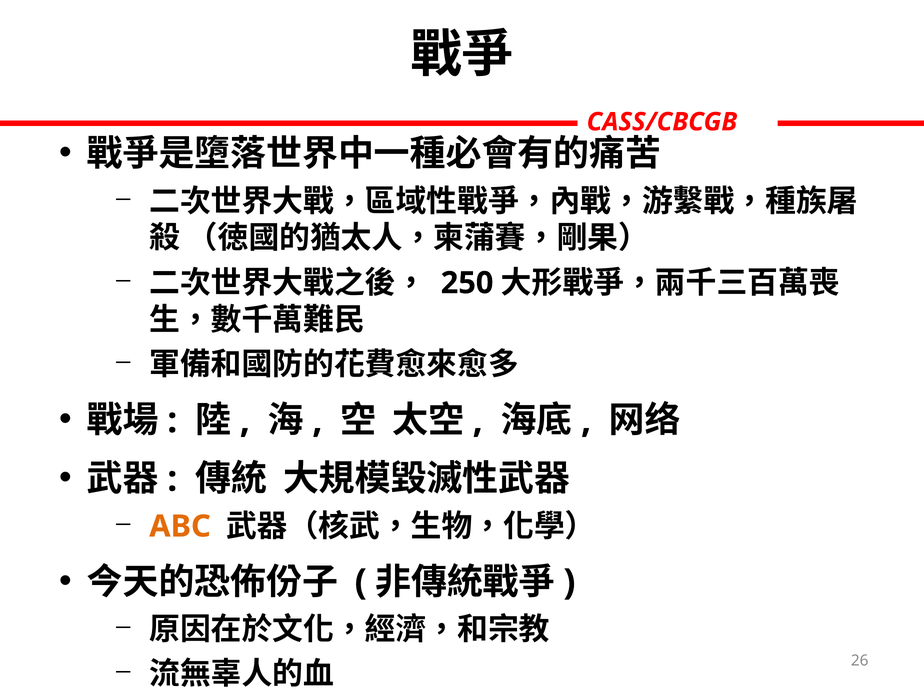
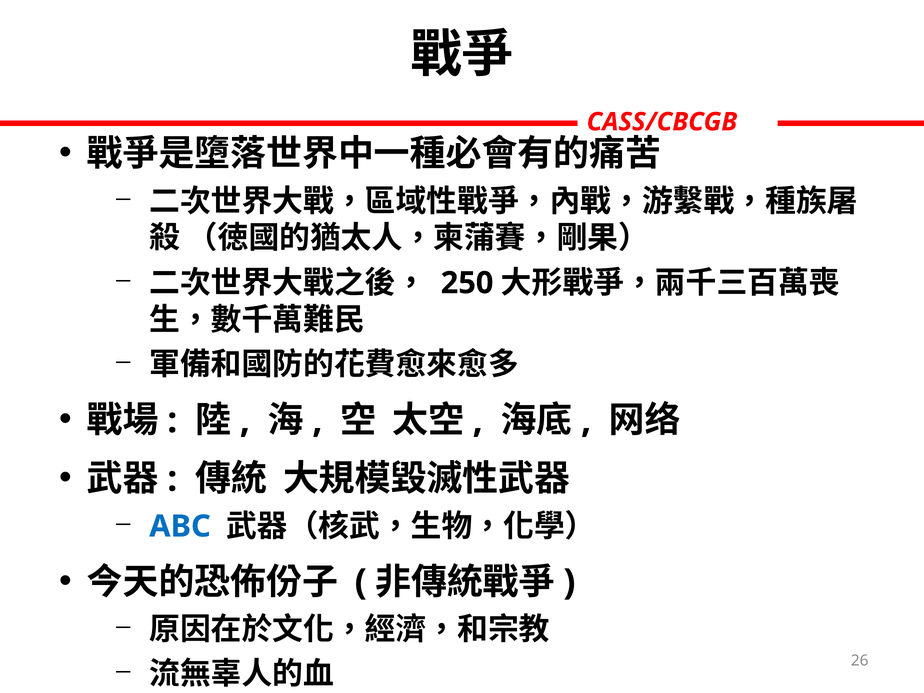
ABC colour: orange -> blue (180, 526)
